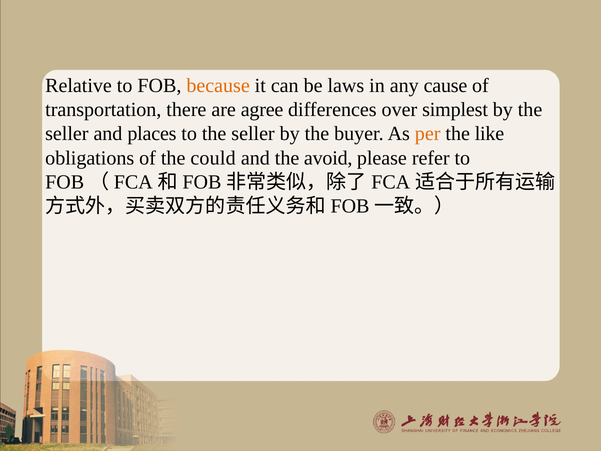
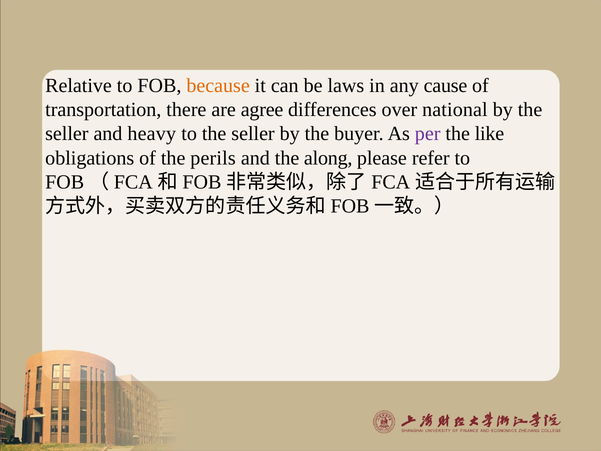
simplest: simplest -> national (455, 110)
places: places -> heavy (152, 134)
per colour: orange -> purple (428, 134)
could: could -> perils (213, 158)
avoid: avoid -> along (328, 158)
